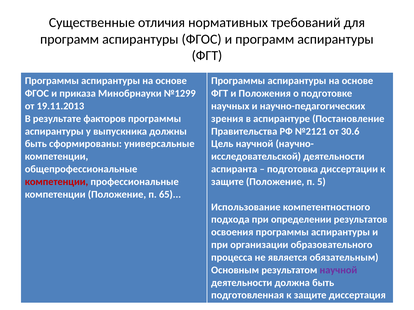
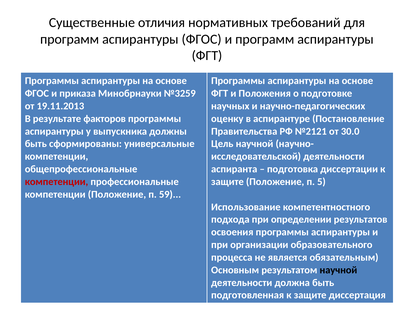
№1299: №1299 -> №3259 (180, 94)
зрения: зрения -> оценку (227, 119)
30.6: 30.6 -> 30.0 (350, 131)
65: 65 -> 59 (170, 195)
научной colour: purple -> black (338, 270)
